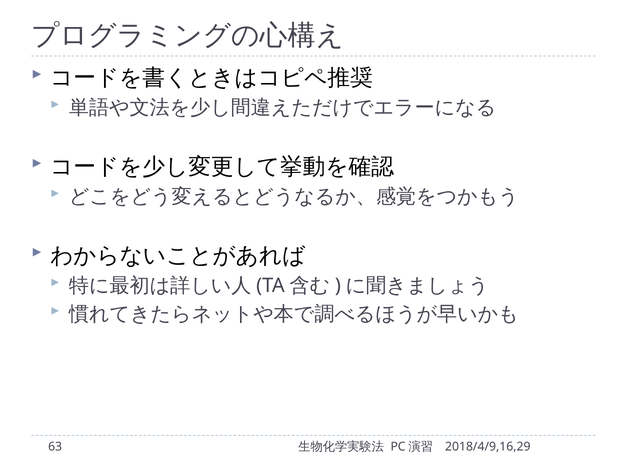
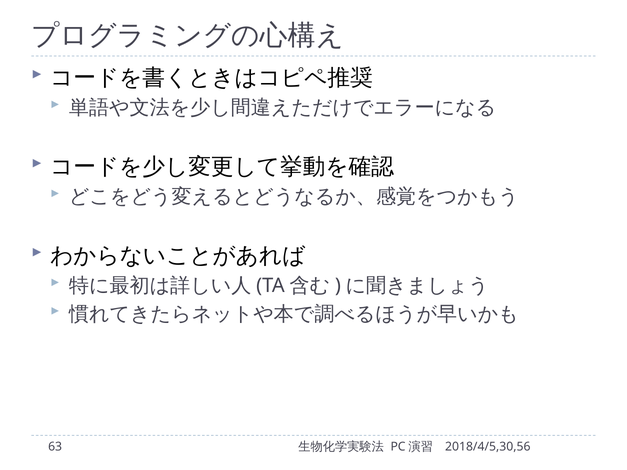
2018/4/9,16,29: 2018/4/9,16,29 -> 2018/4/5,30,56 (488, 447)
